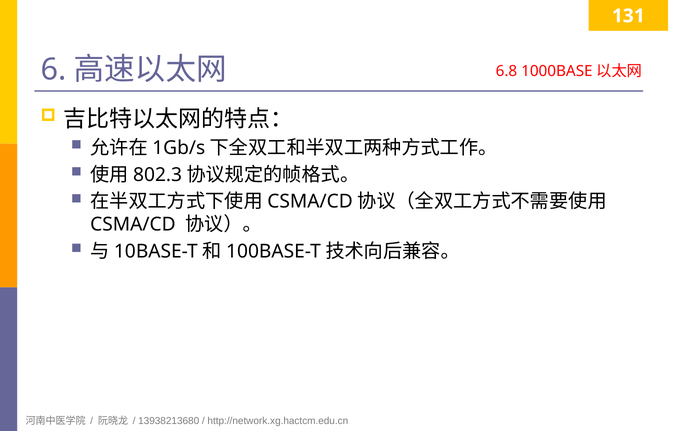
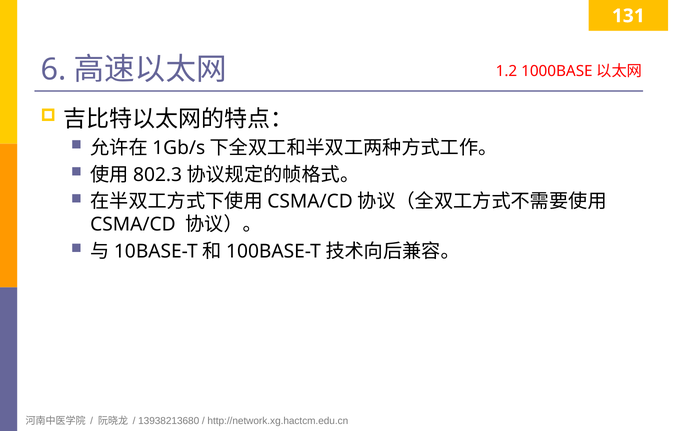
6.8: 6.8 -> 1.2 (506, 71)
